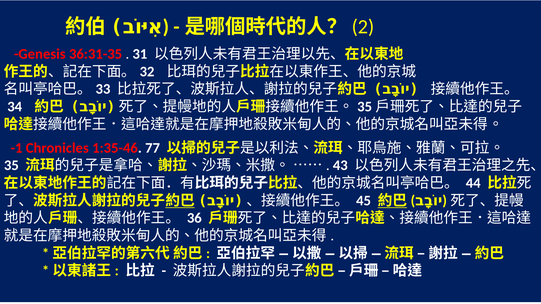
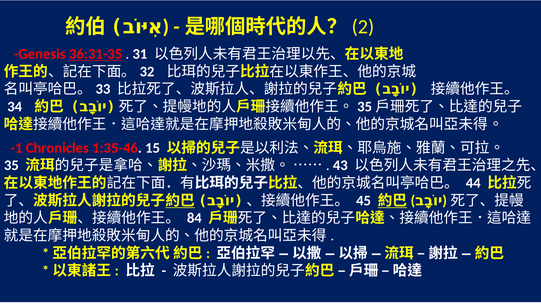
36:31-35 underline: none -> present (96, 54)
77: 77 -> 15 (153, 148)
36: 36 -> 84 (194, 218)
